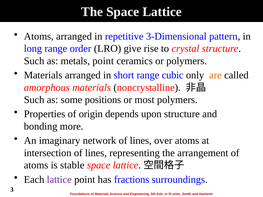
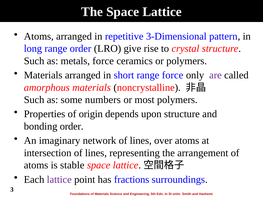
metals point: point -> force (103, 61)
range cubic: cubic -> force (173, 75)
are colour: orange -> purple (215, 75)
positions: positions -> numbers (103, 100)
bonding more: more -> order (72, 126)
